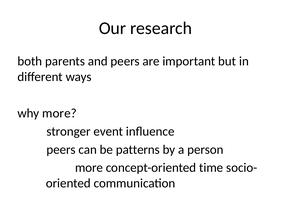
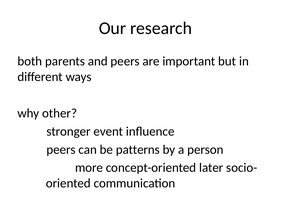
why more: more -> other (60, 113)
time: time -> later (211, 167)
